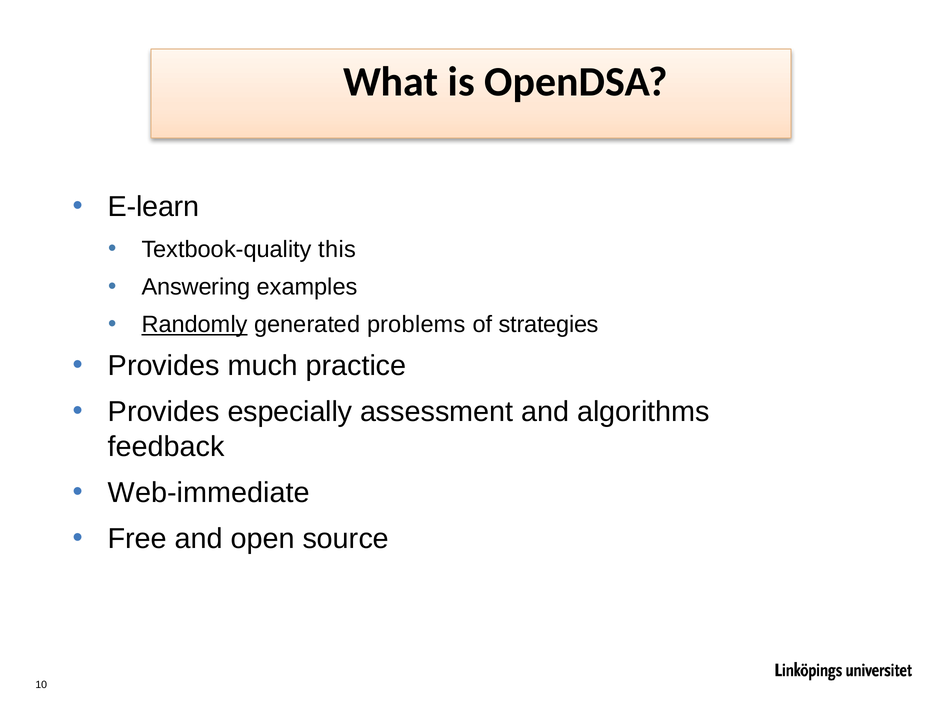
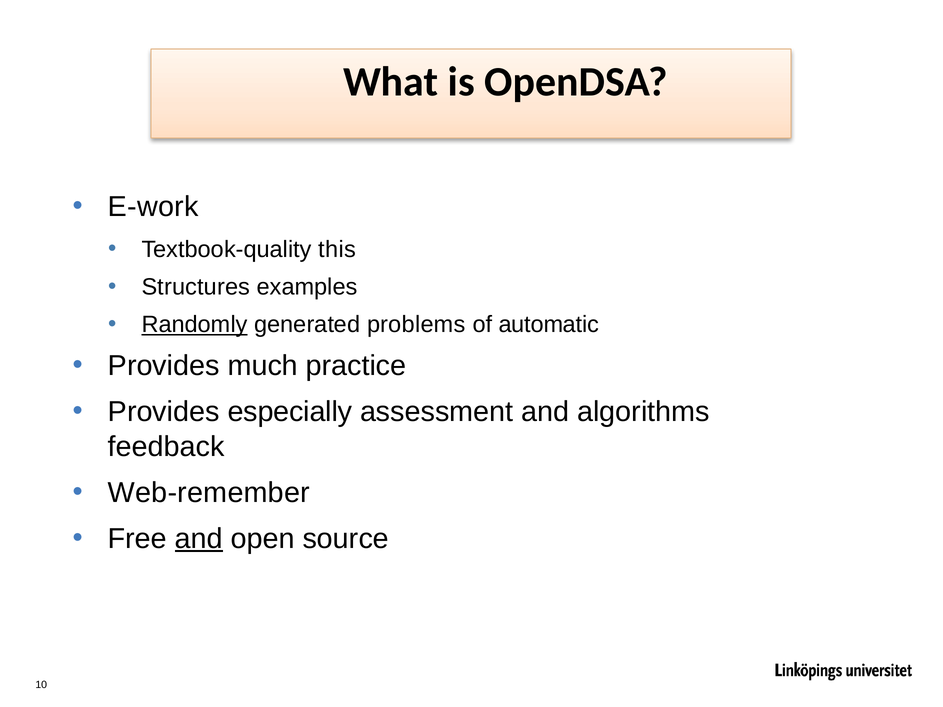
E-learn: E-learn -> E-work (153, 207)
Answering: Answering -> Structures (196, 287)
strategies: strategies -> automatic (549, 325)
Web-immediate: Web-immediate -> Web-remember (209, 493)
and underline: none -> present (199, 539)
